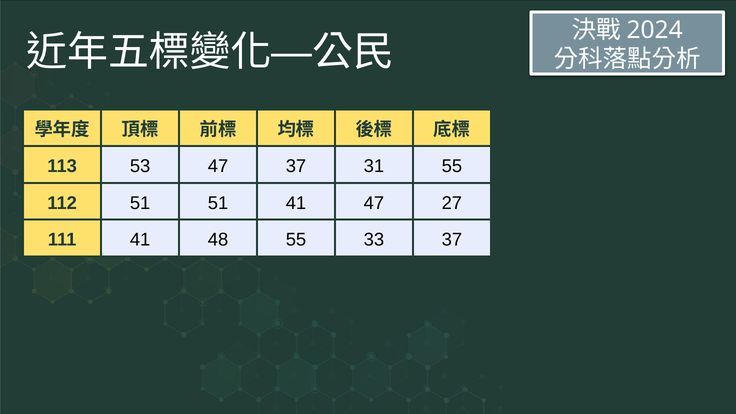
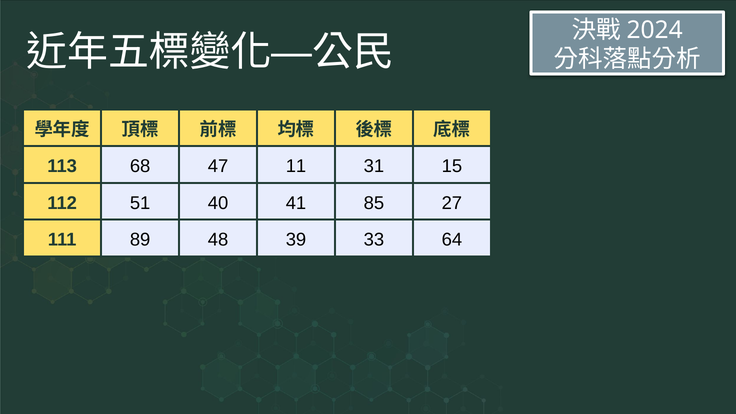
53: 53 -> 68 (140, 166)
47 37: 37 -> 11 (296, 166)
31 55: 55 -> 15 (452, 166)
51 51: 51 -> 40 (218, 203)
41 47: 47 -> 85 (374, 203)
111 41: 41 -> 89 (140, 240)
48 55: 55 -> 39 (296, 240)
33 37: 37 -> 64 (452, 240)
